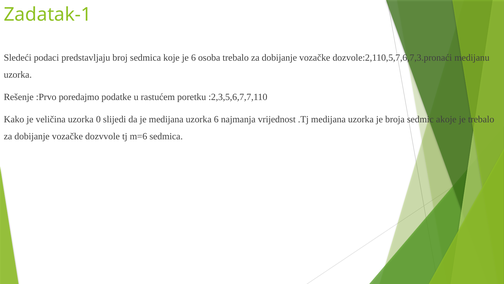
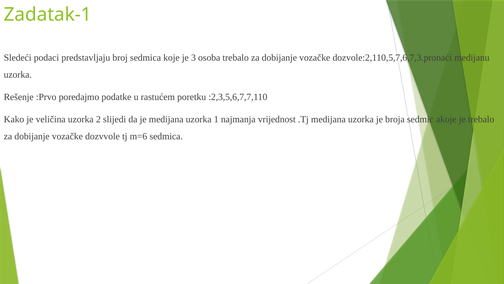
je 6: 6 -> 3 (193, 58)
0: 0 -> 2 (98, 119)
uzorka 6: 6 -> 1 (216, 119)
